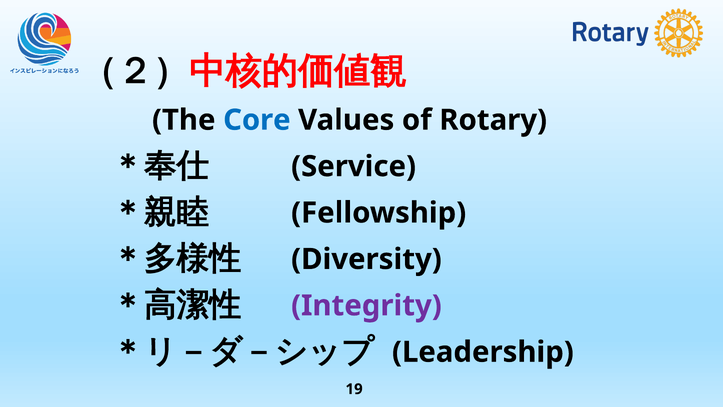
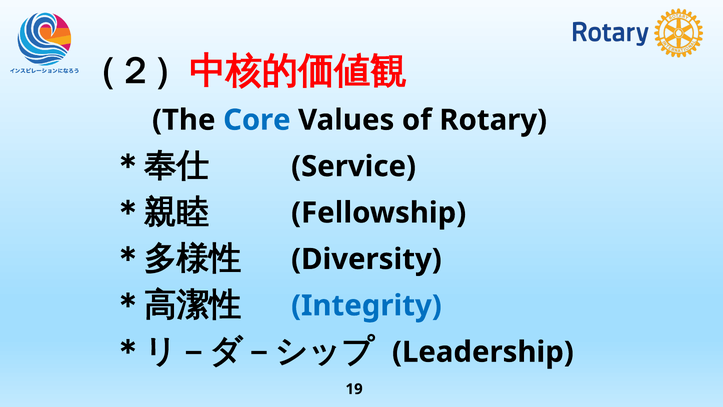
Integrity colour: purple -> blue (366, 305)
